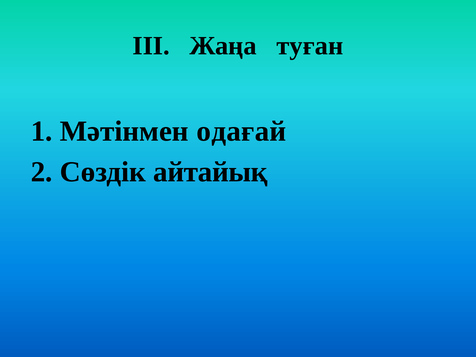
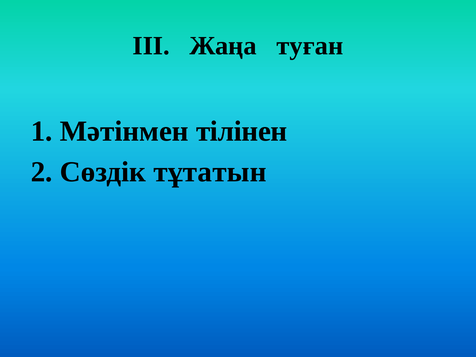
одағай: одағай -> тілінен (242, 131)
айтайық: айтайық -> тұтатын (210, 172)
